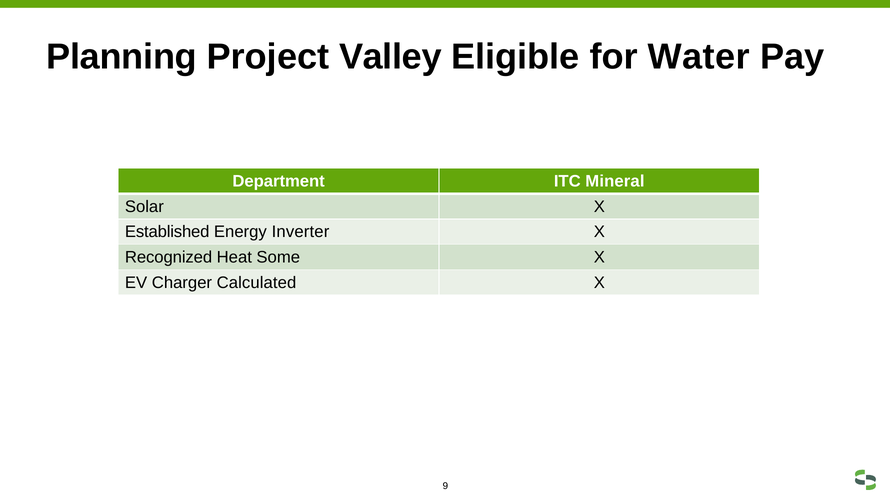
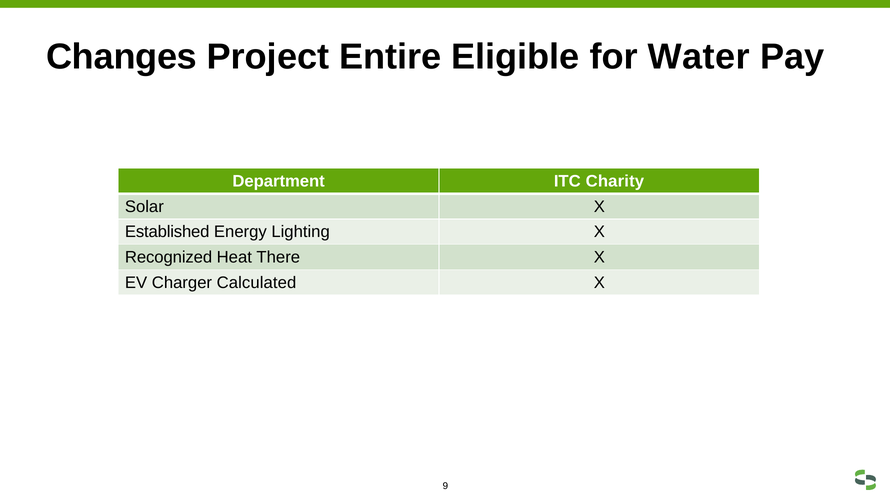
Planning: Planning -> Changes (122, 57)
Valley: Valley -> Entire (390, 57)
Mineral: Mineral -> Charity (615, 181)
Inverter: Inverter -> Lighting (301, 232)
Some: Some -> There (278, 258)
